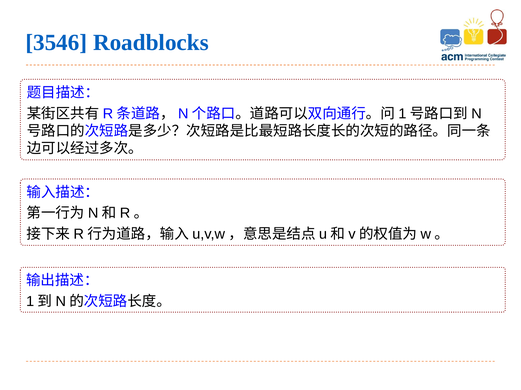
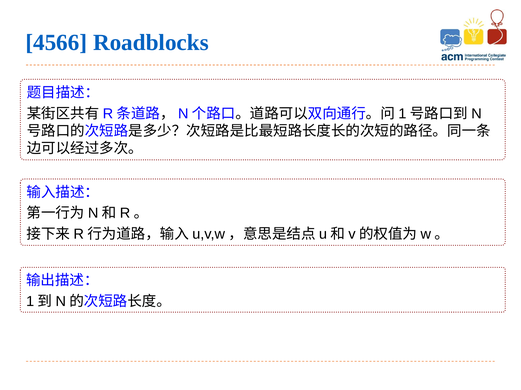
3546: 3546 -> 4566 (56, 43)
